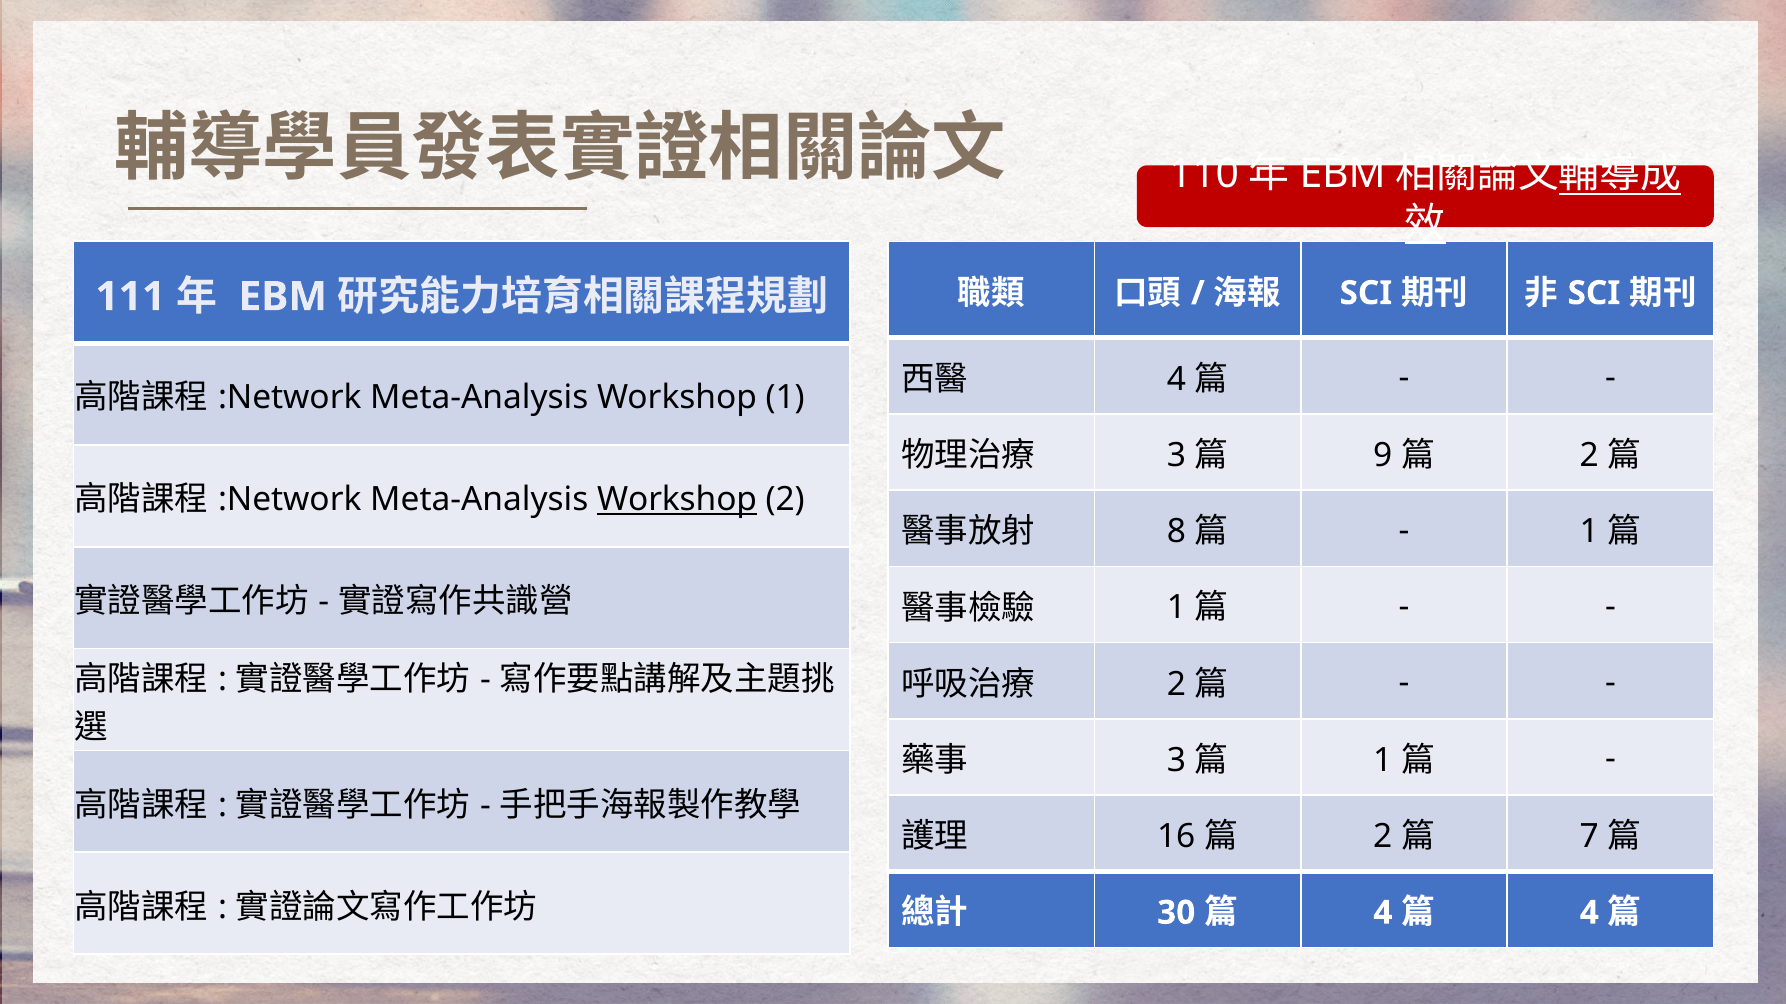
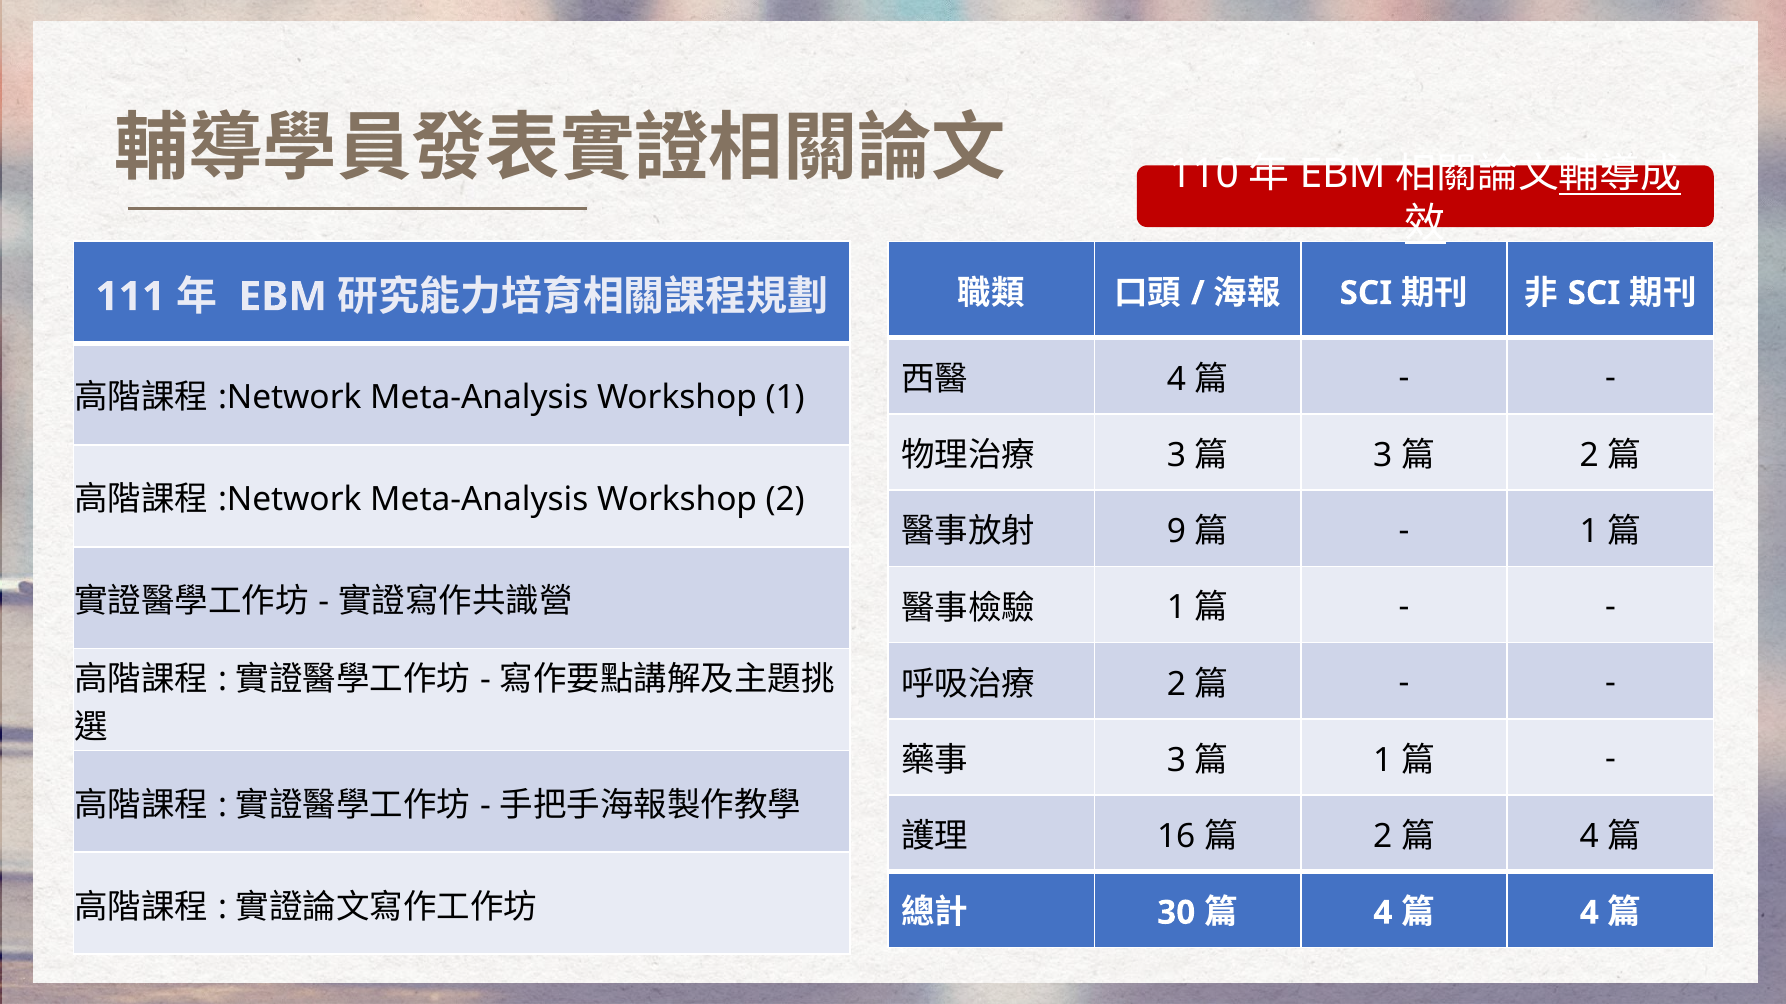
9: 9 -> 3 (1383, 456)
Workshop underline: present -> none (677, 500)
8: 8 -> 9 (1176, 532)
7: 7 -> 4 (1589, 837)
